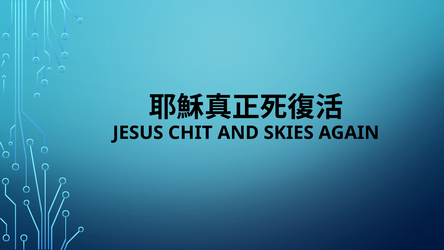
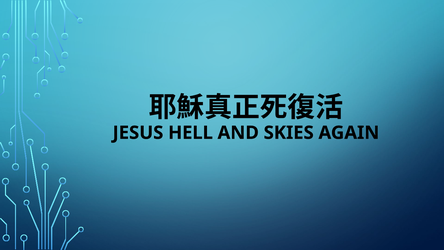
CHIT: CHIT -> HELL (190, 133)
